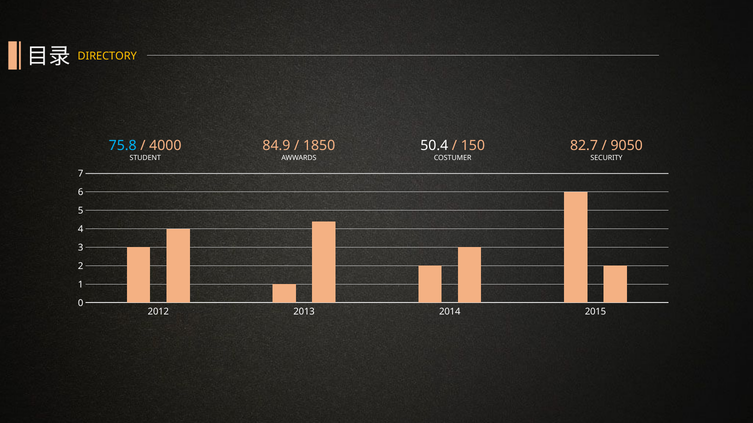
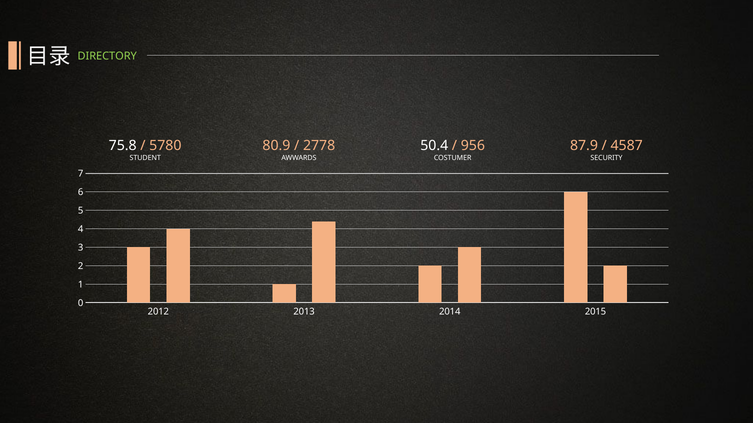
DIRECTORY colour: yellow -> light green (107, 56)
75.8 colour: light blue -> white (123, 146)
4000: 4000 -> 5780 (165, 146)
84.9: 84.9 -> 80.9 (276, 146)
1850: 1850 -> 2778 (319, 146)
150: 150 -> 956 (473, 146)
82.7: 82.7 -> 87.9 (584, 146)
9050: 9050 -> 4587 (627, 146)
